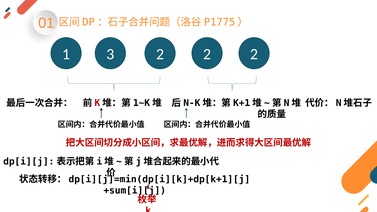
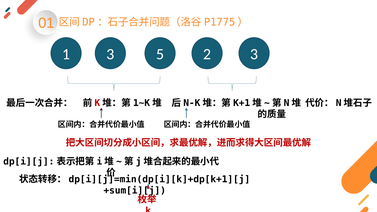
3 2: 2 -> 5 (160, 54)
2: 2 -> 3 (254, 54)
